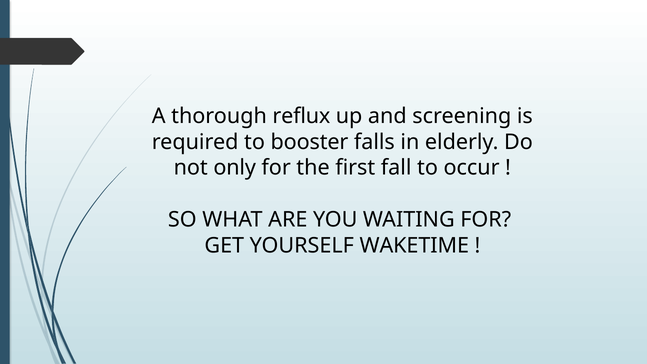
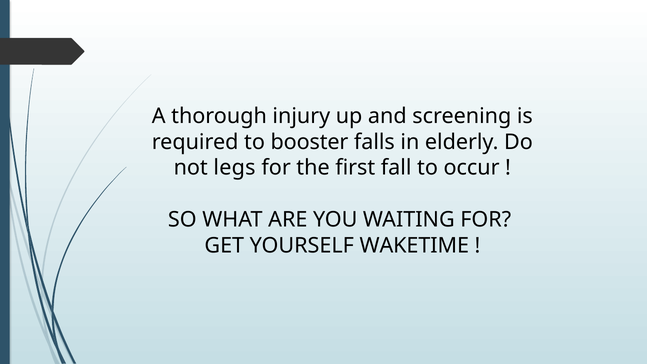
reflux: reflux -> injury (301, 116)
only: only -> legs (234, 168)
